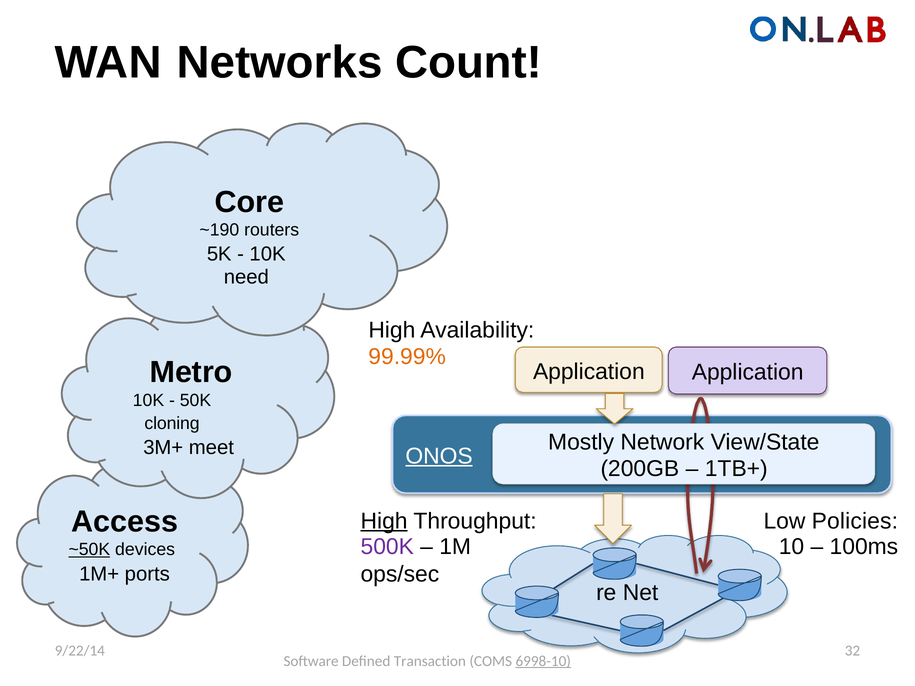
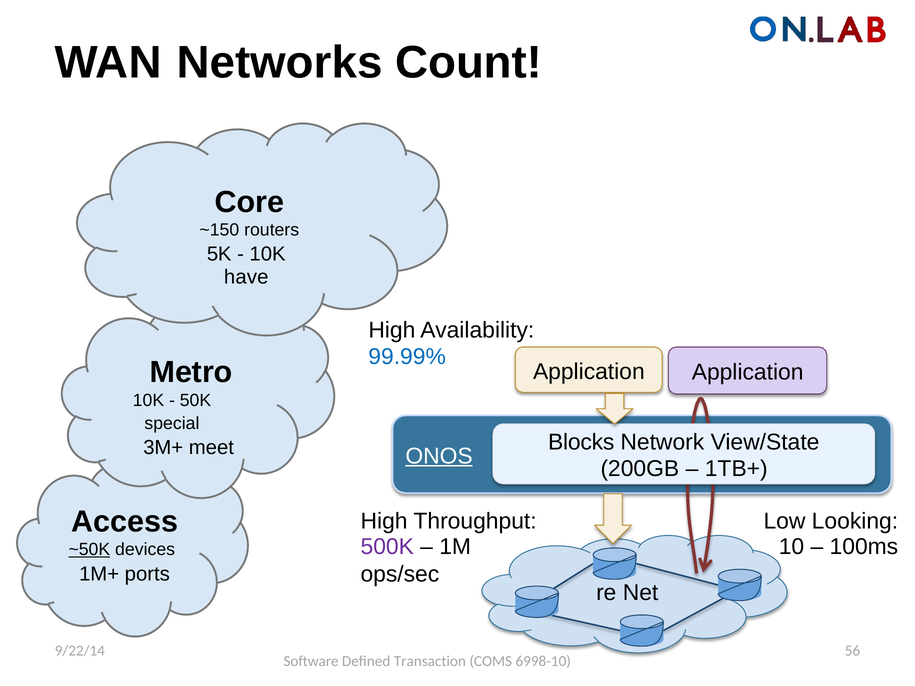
~190: ~190 -> ~150 (219, 230)
need: need -> have (246, 277)
99.99% colour: orange -> blue (407, 357)
cloning: cloning -> special (172, 424)
Mostly: Mostly -> Blocks (581, 442)
High underline: present -> none (384, 521)
Policies: Policies -> Looking (855, 521)
32: 32 -> 56 (853, 651)
6998-10 underline: present -> none (543, 661)
